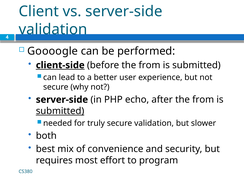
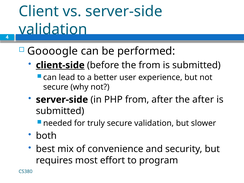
PHP echo: echo -> from (137, 100)
after the from: from -> after (203, 100)
submitted underline: present -> none (60, 111)
